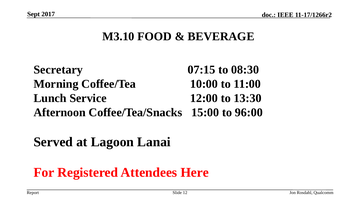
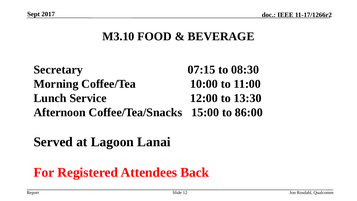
96:00: 96:00 -> 86:00 (249, 112)
Here: Here -> Back (195, 172)
